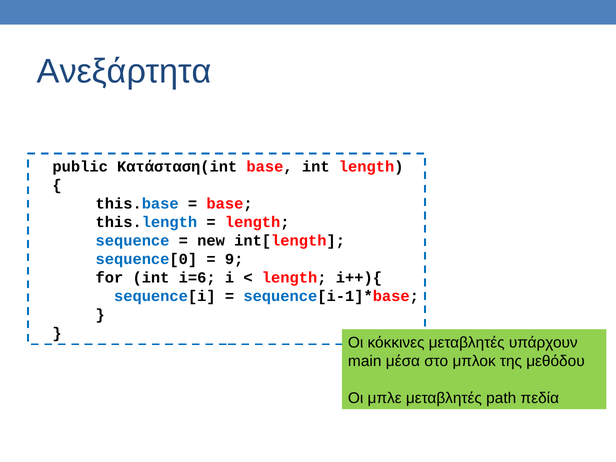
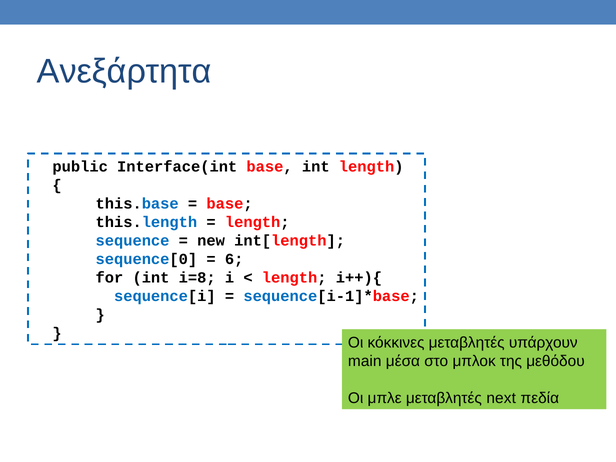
Κατάσταση(int: Κατάσταση(int -> Interface(int (177, 167)
9: 9 -> 6 (234, 259)
i=6: i=6 -> i=8 (197, 278)
path: path -> next (501, 398)
